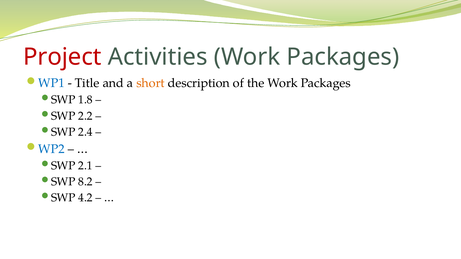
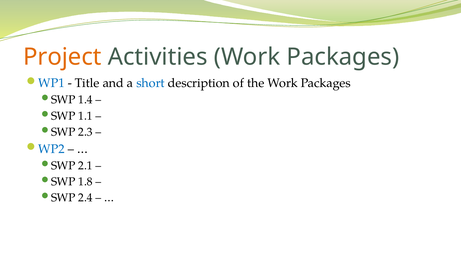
Project colour: red -> orange (62, 57)
short colour: orange -> blue (151, 83)
1.8: 1.8 -> 1.4 (86, 100)
2.2: 2.2 -> 1.1 (86, 116)
2.4: 2.4 -> 2.3 (86, 132)
8.2: 8.2 -> 1.8 (86, 182)
4.2: 4.2 -> 2.4 (86, 198)
